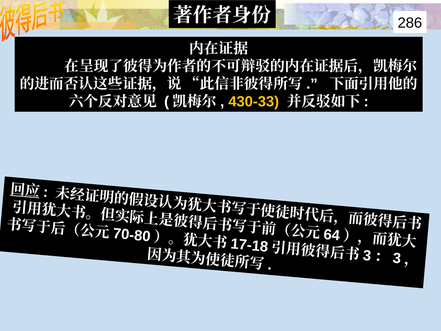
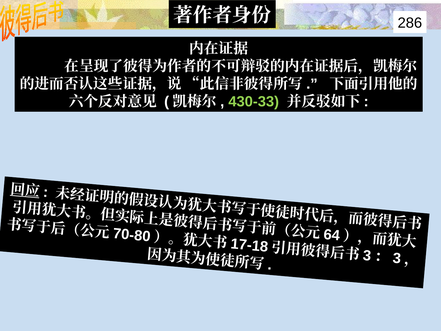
430-33 colour: yellow -> light green (254, 102)
